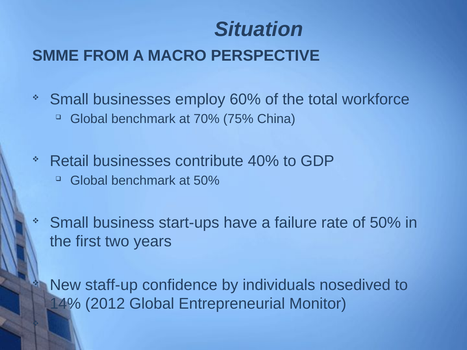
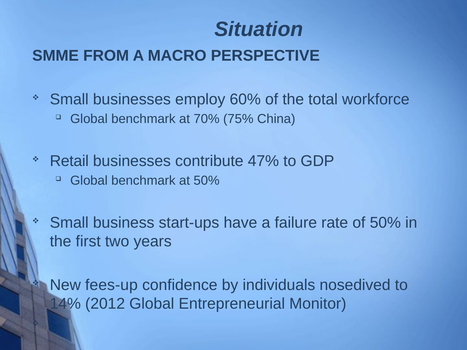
40%: 40% -> 47% (263, 161)
staff-up: staff-up -> fees-up (111, 285)
